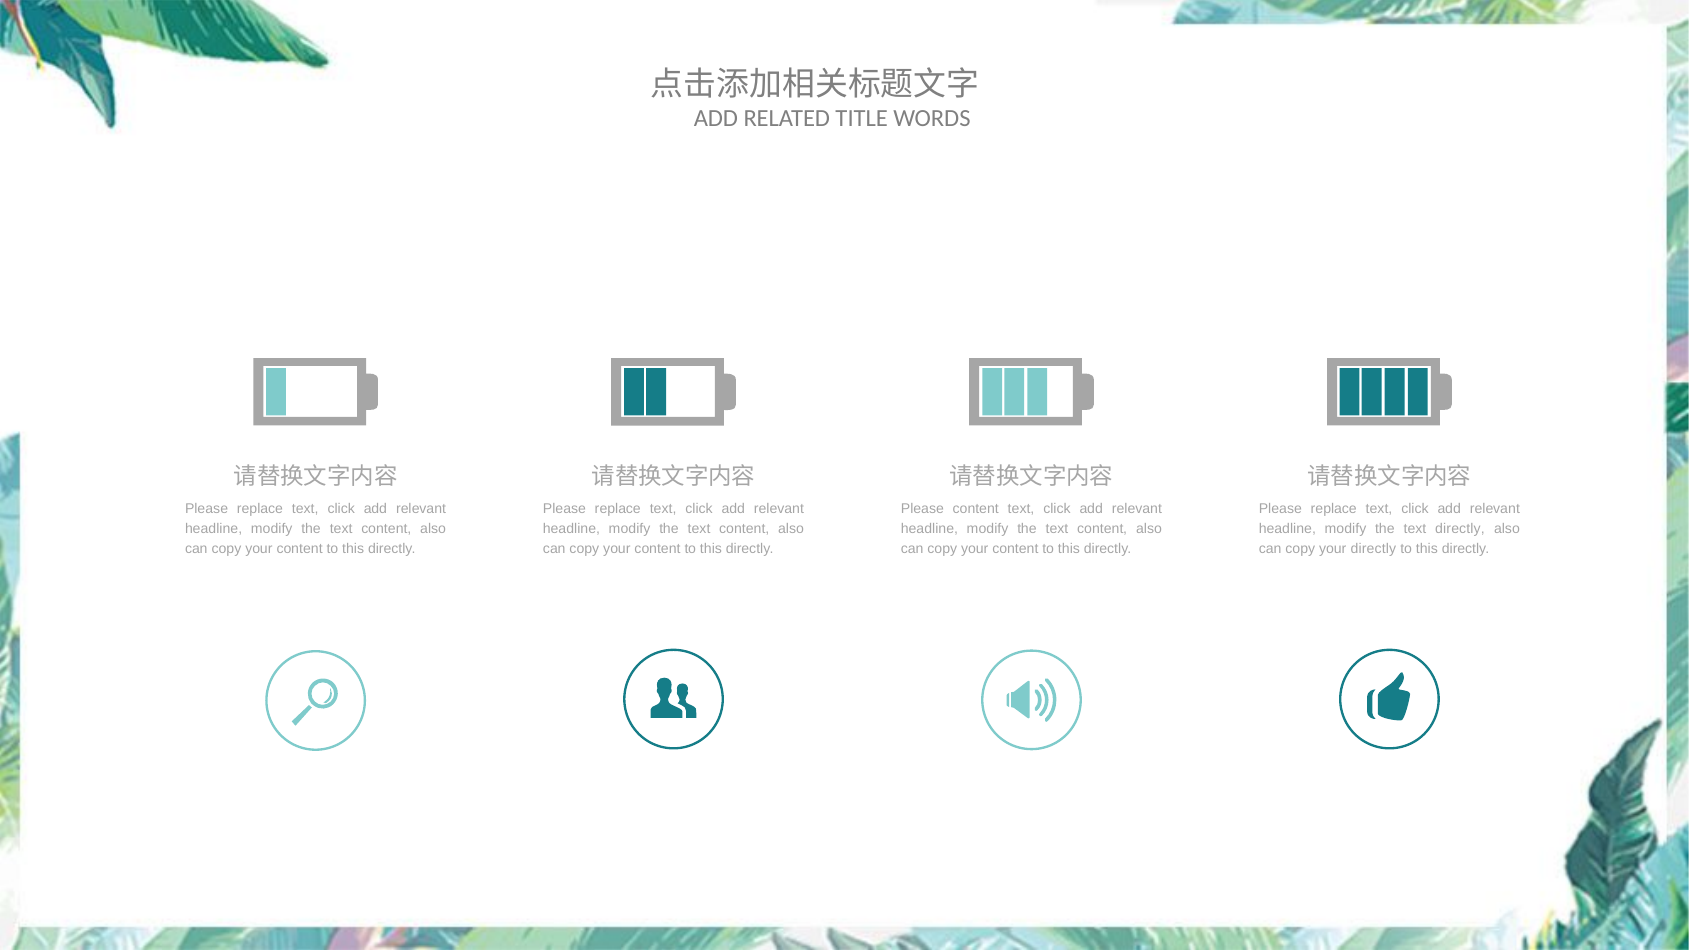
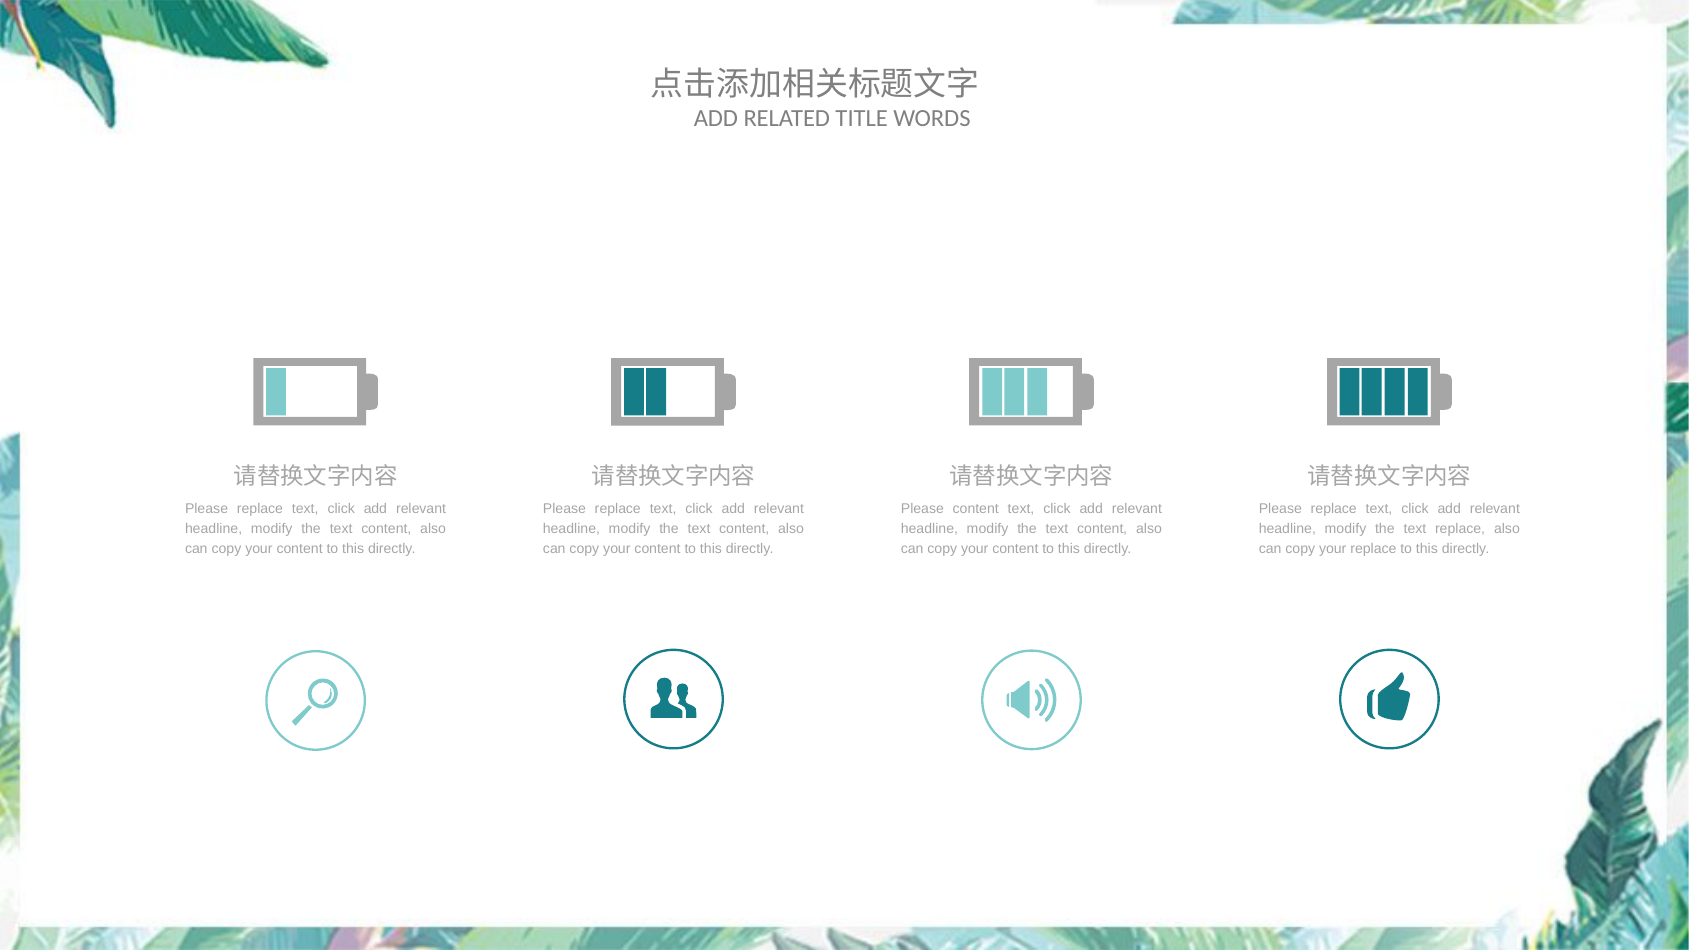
text directly: directly -> replace (1460, 529)
your directly: directly -> replace (1373, 549)
